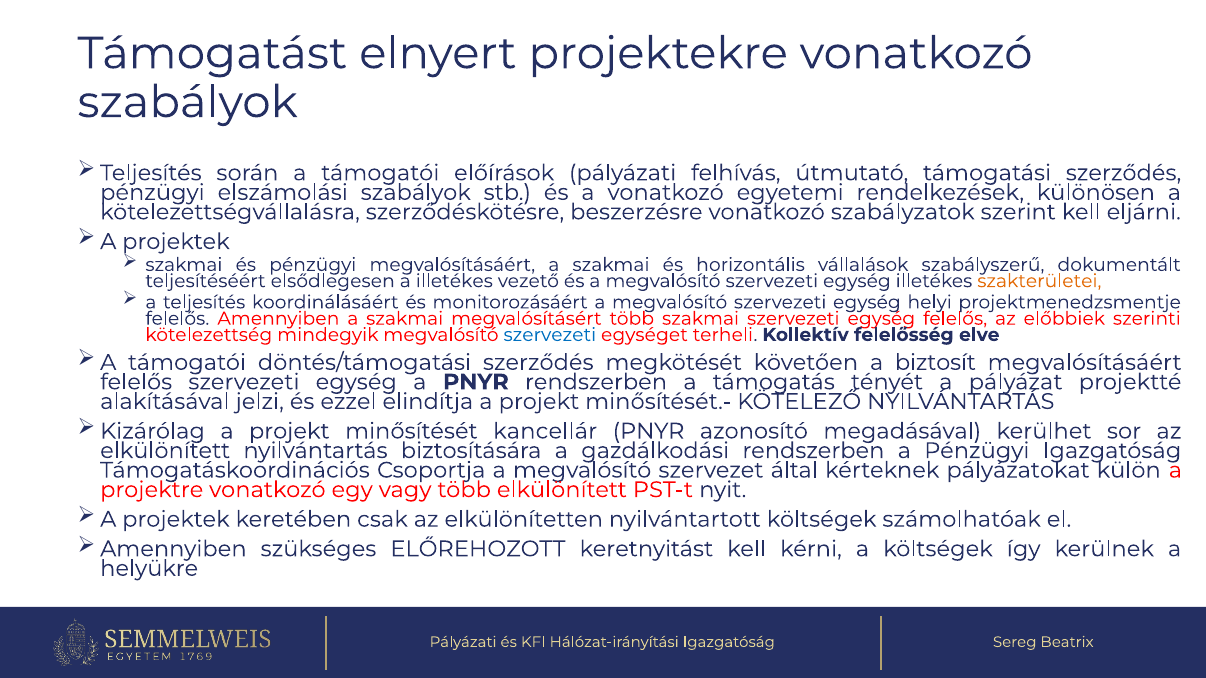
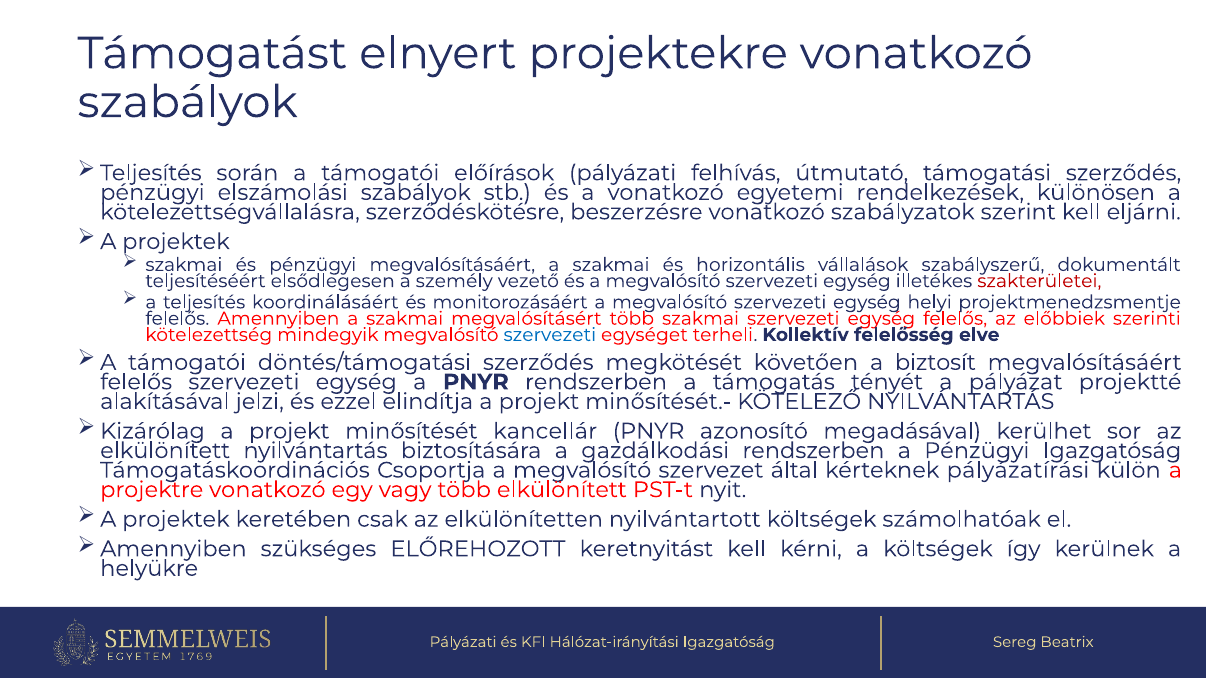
a illetékes: illetékes -> személy (454, 281)
szakterületei colour: orange -> red (1039, 281)
pályázatokat: pályázatokat -> pályázatírási (1018, 470)
